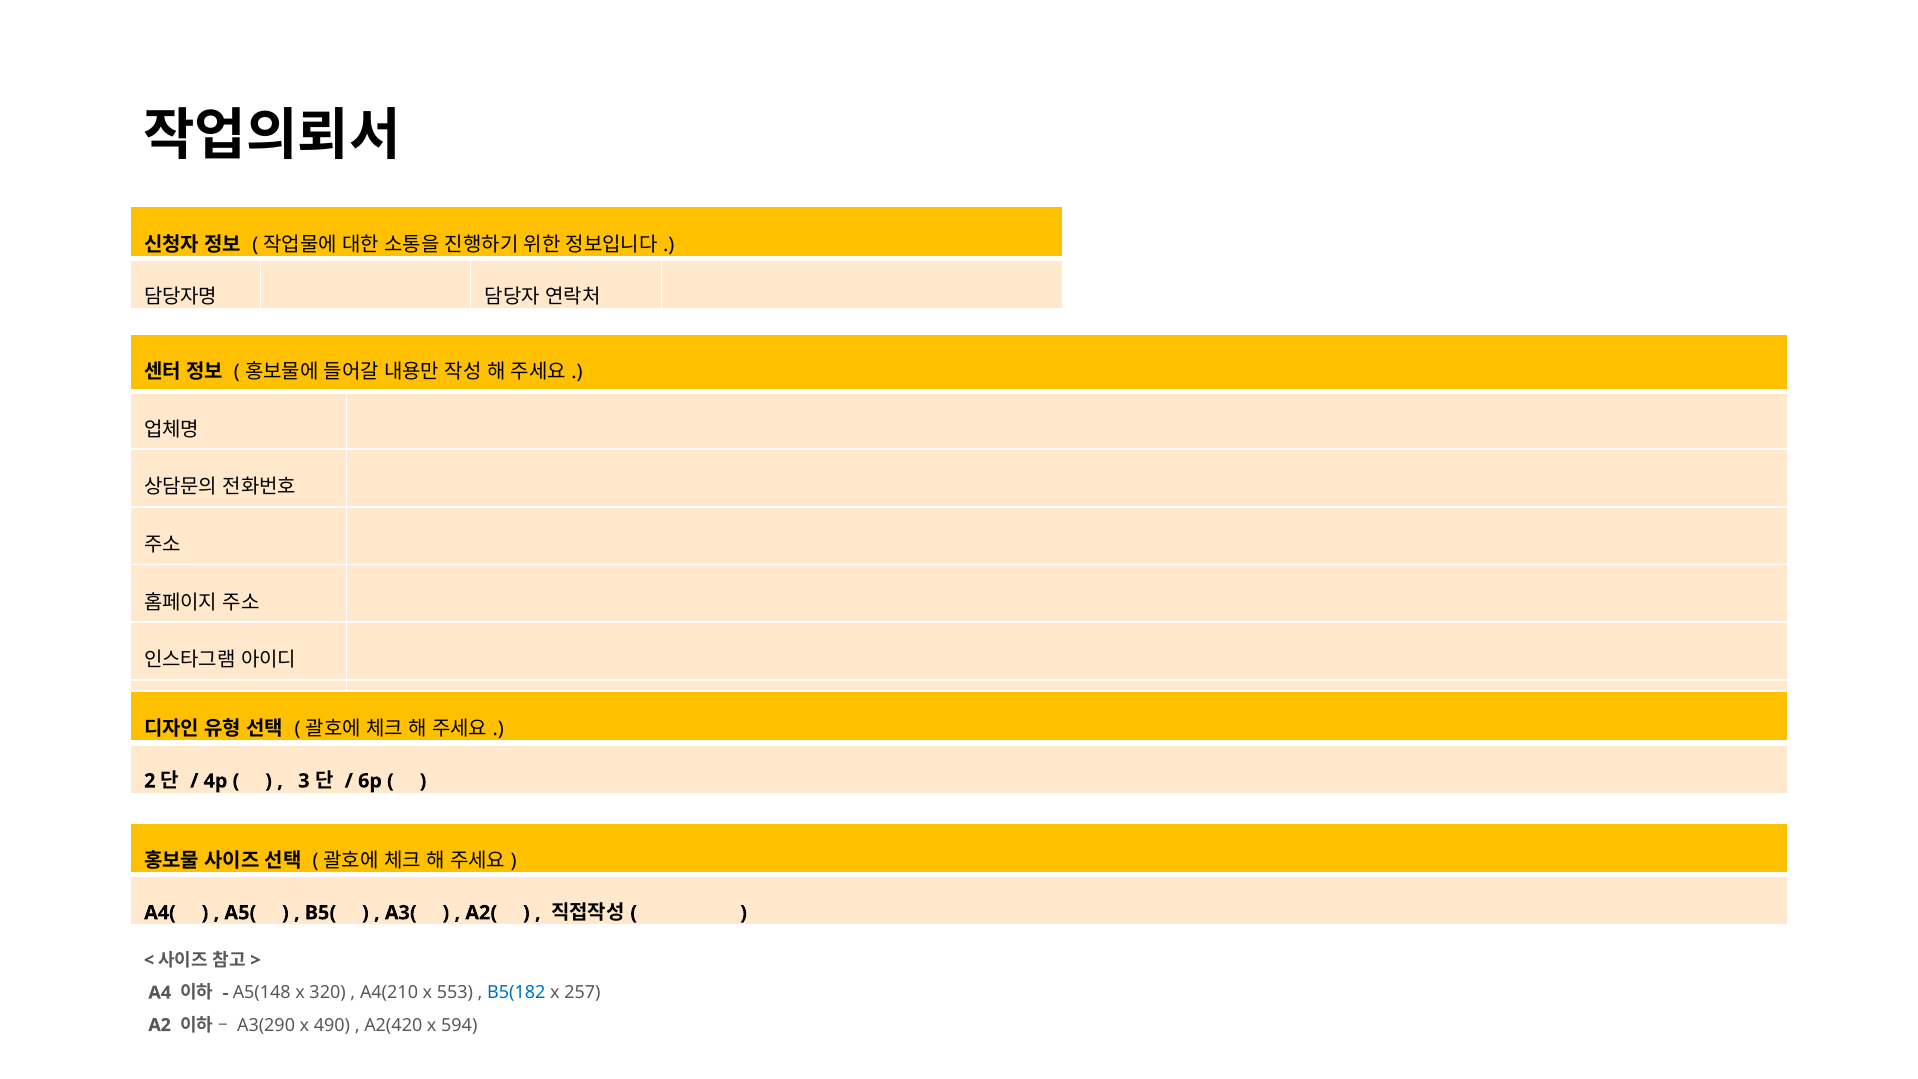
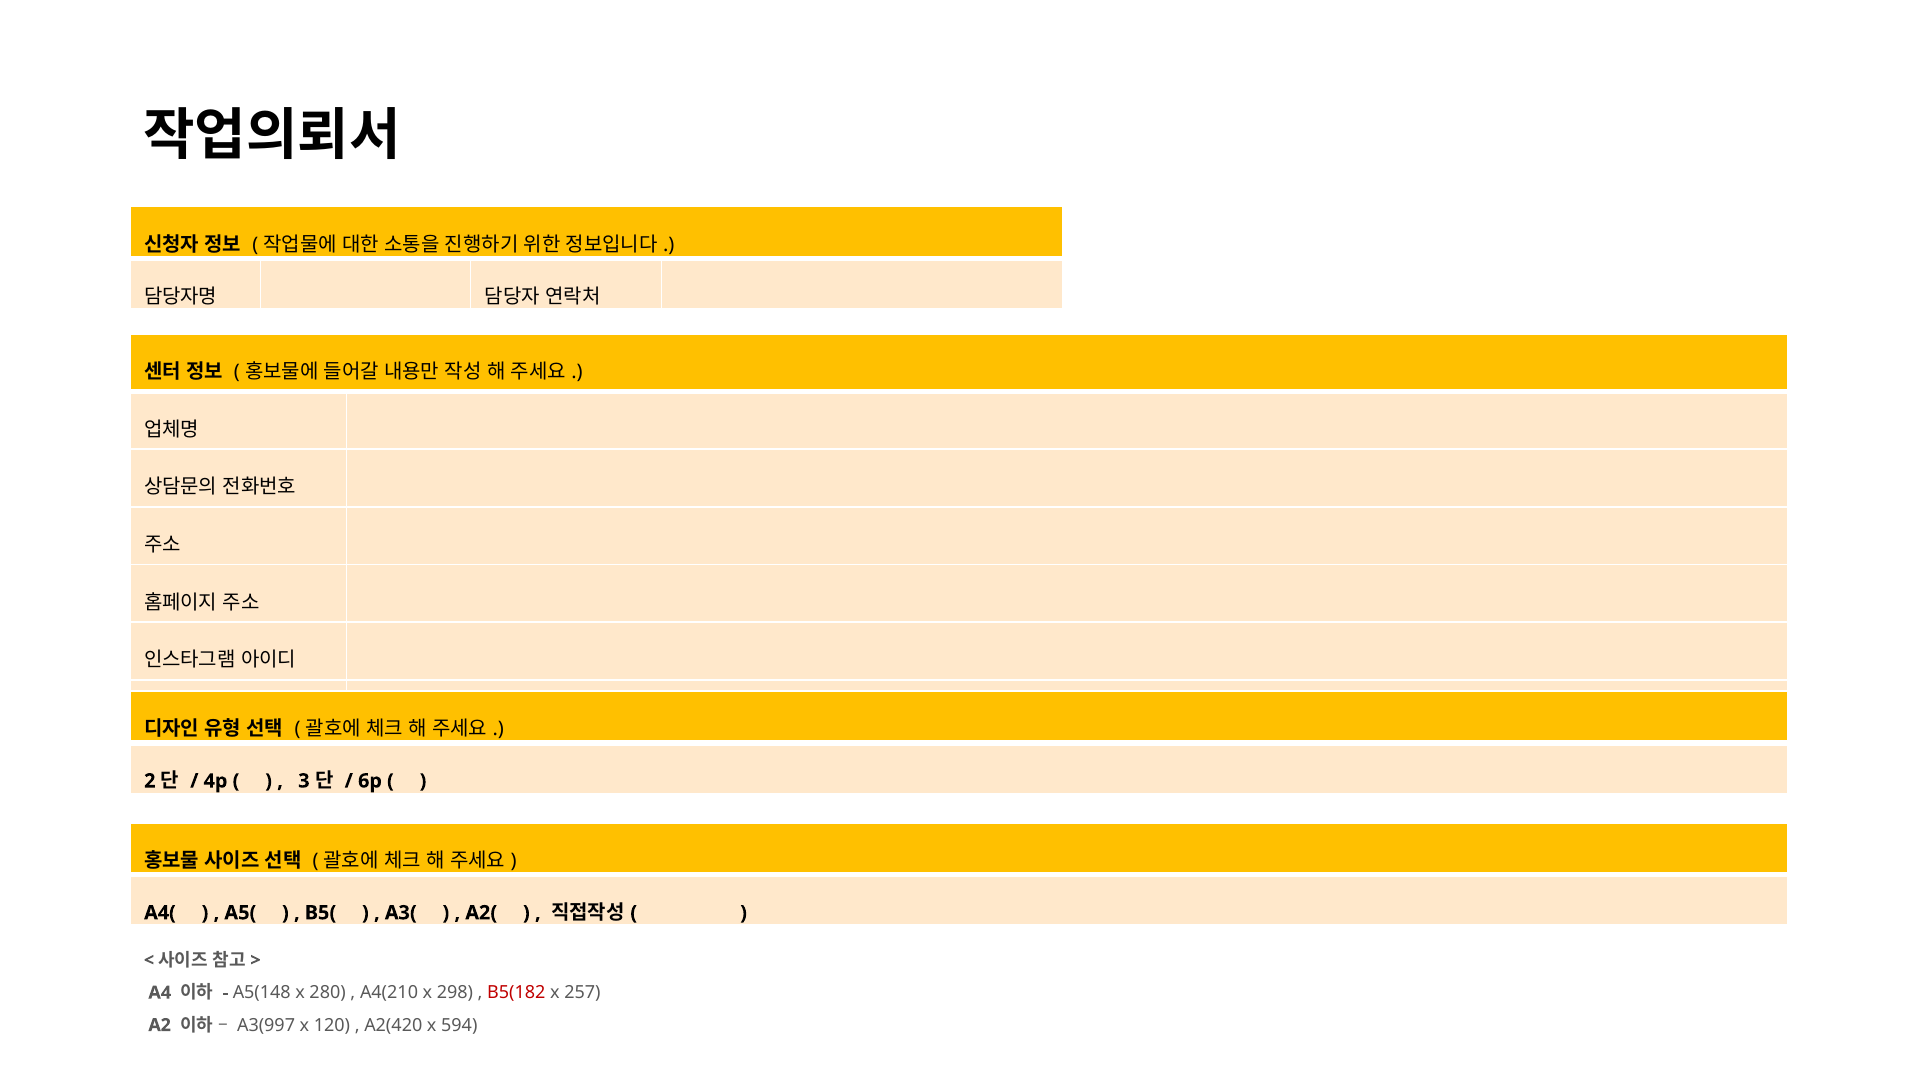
320: 320 -> 280 (328, 993)
553: 553 -> 298 (455, 993)
B5(182 colour: blue -> red (516, 993)
A3(290: A3(290 -> A3(997 (266, 1025)
490: 490 -> 120 (332, 1025)
